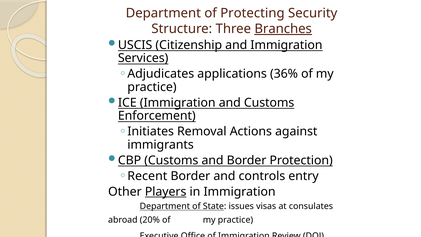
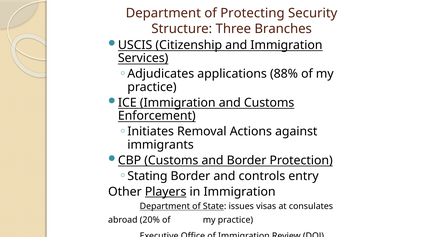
Branches underline: present -> none (283, 29)
36%: 36% -> 88% (284, 74)
Recent: Recent -> Stating (147, 176)
